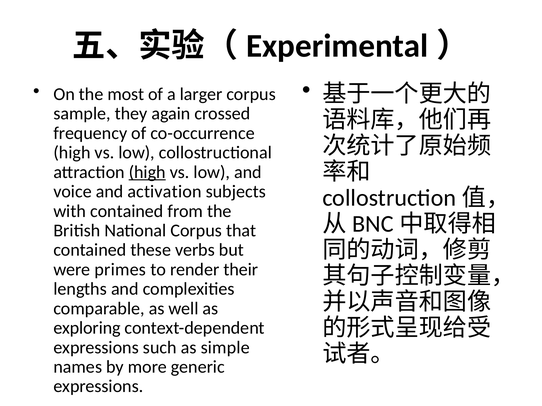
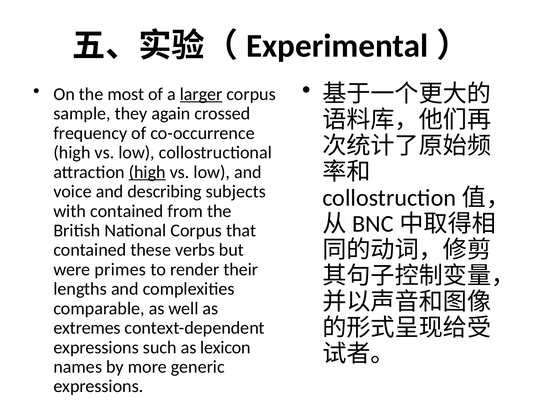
larger underline: none -> present (201, 94)
activation: activation -> describing (165, 192)
exploring: exploring -> extremes (87, 328)
simple: simple -> lexicon (225, 348)
